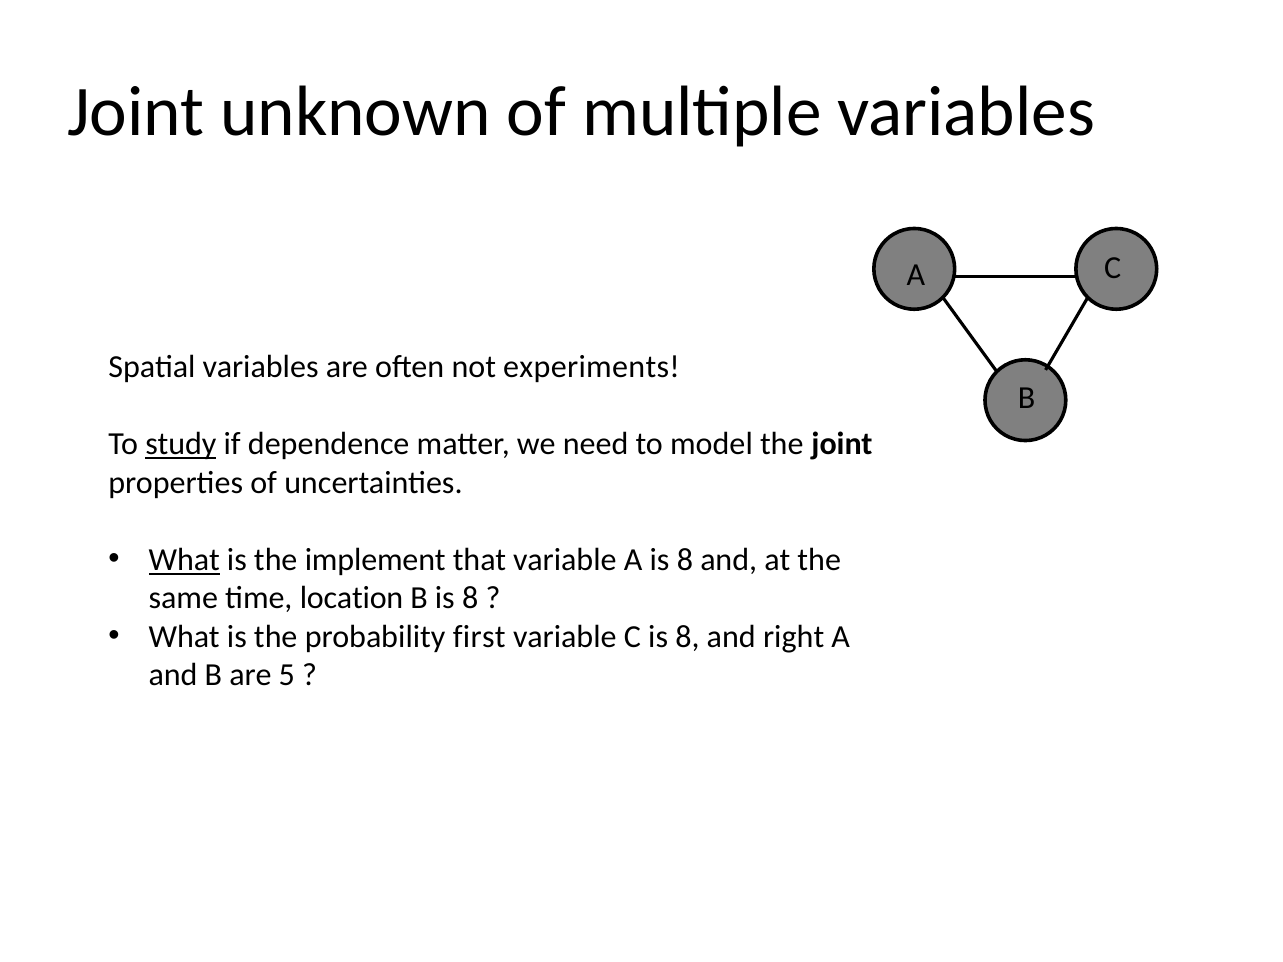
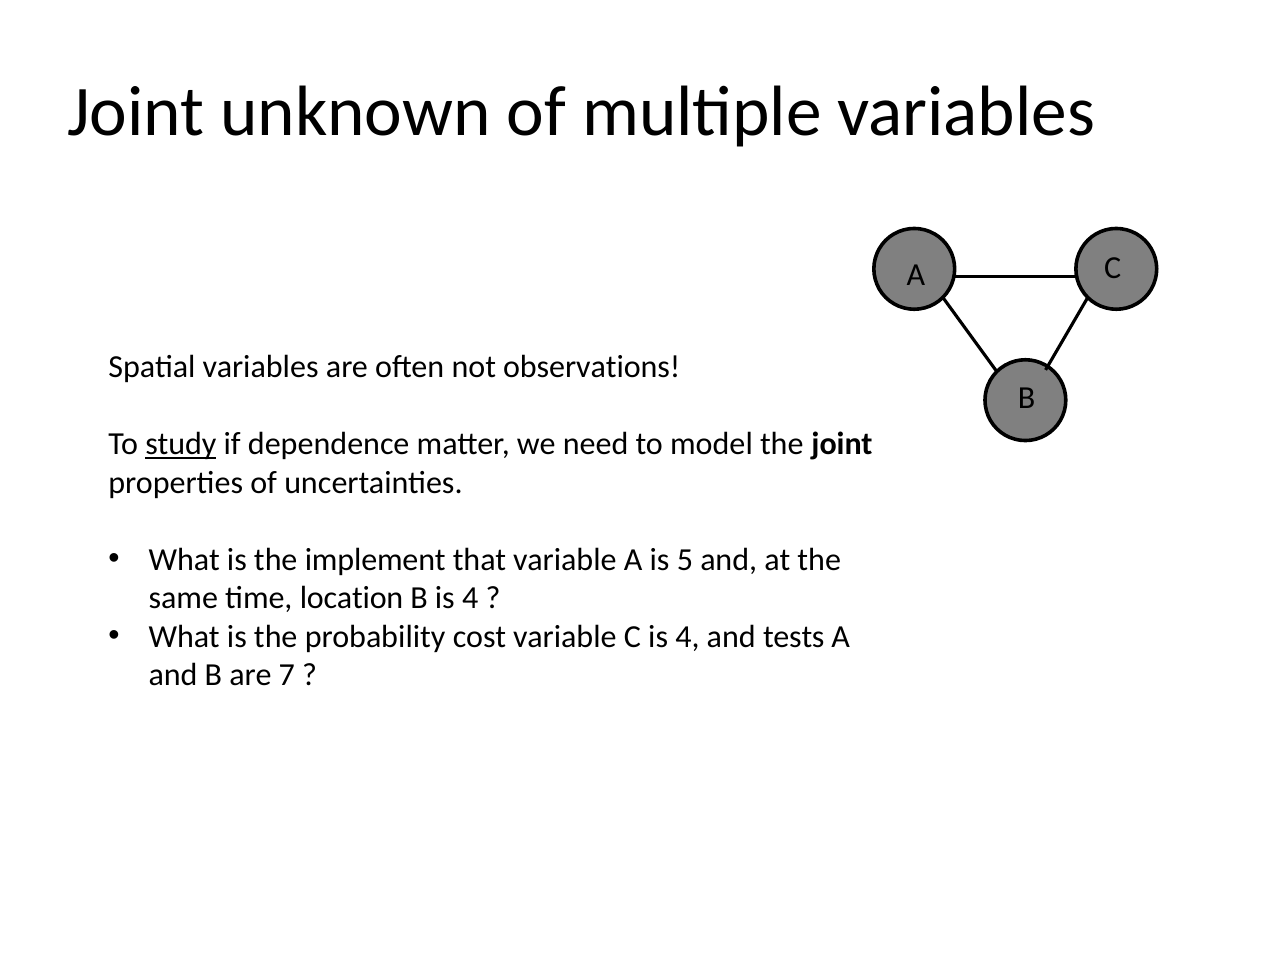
experiments: experiments -> observations (592, 367)
What underline: present -> none (184, 560)
A is 8: 8 -> 5 (685, 560)
B is 8: 8 -> 4 (470, 598)
first: first -> cost (479, 637)
C is 8: 8 -> 4 (687, 637)
right: right -> tests (794, 637)
5: 5 -> 7 (287, 675)
